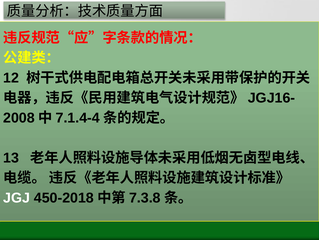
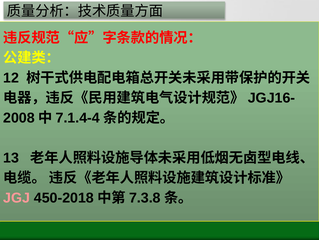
JGJ colour: white -> pink (17, 197)
